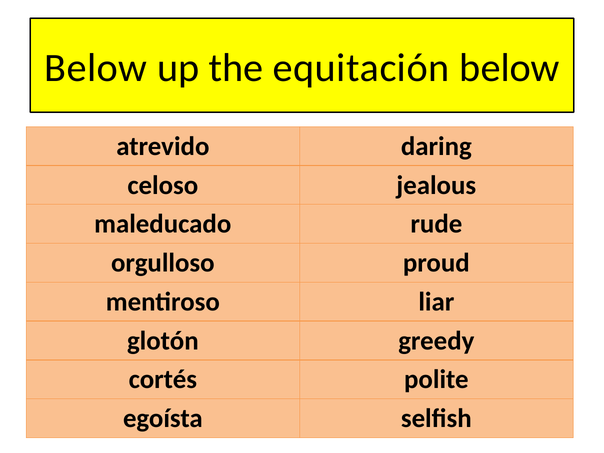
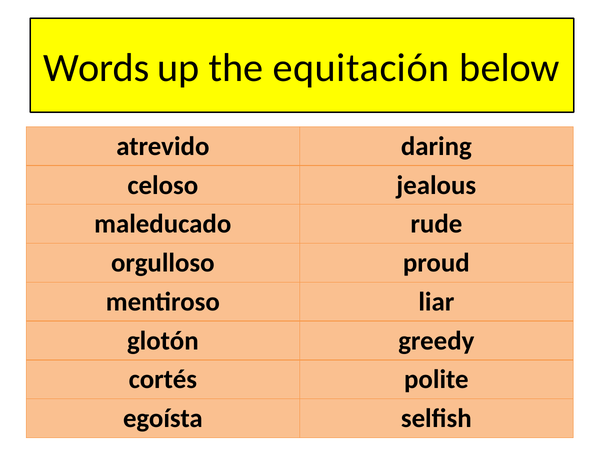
Below: Below -> Words (96, 68)
